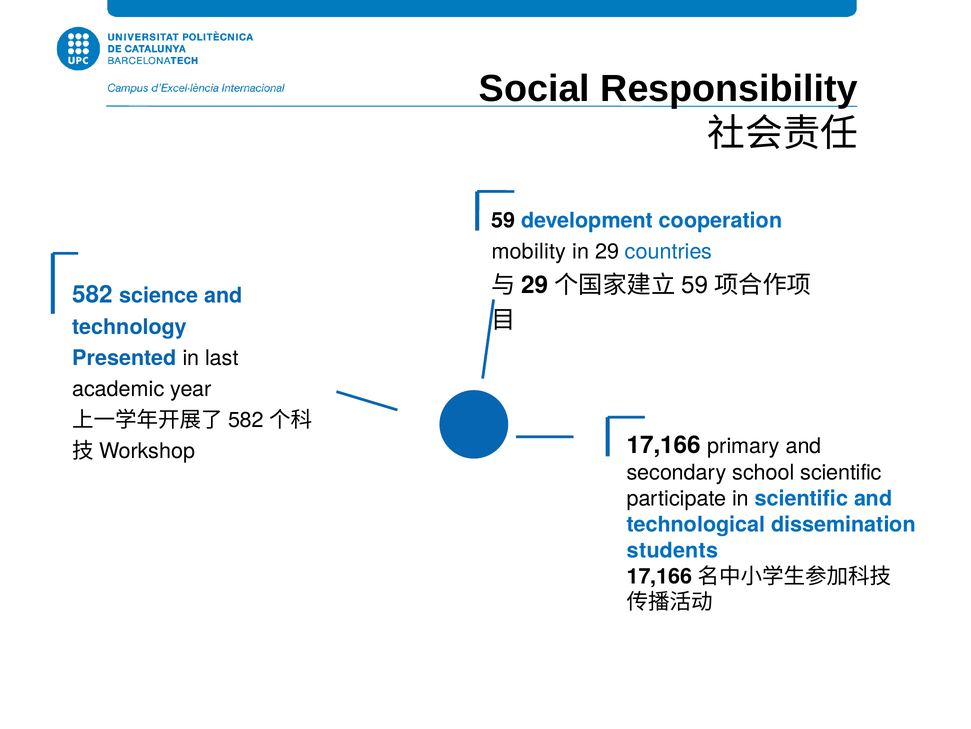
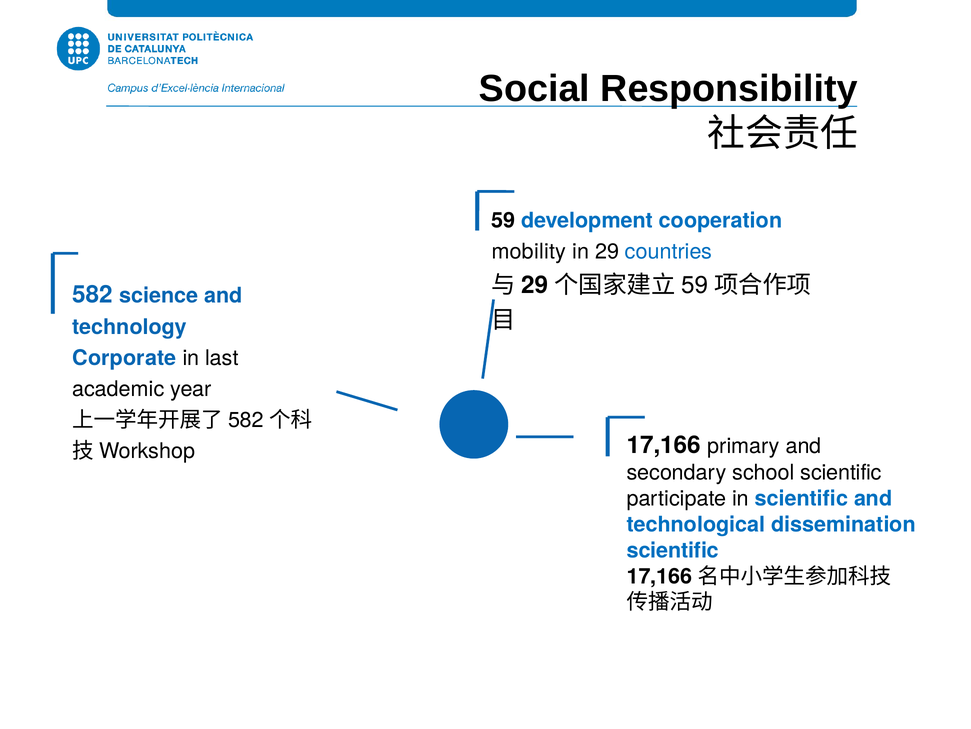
Presented: Presented -> Corporate (124, 358)
students: students -> scientific (673, 550)
